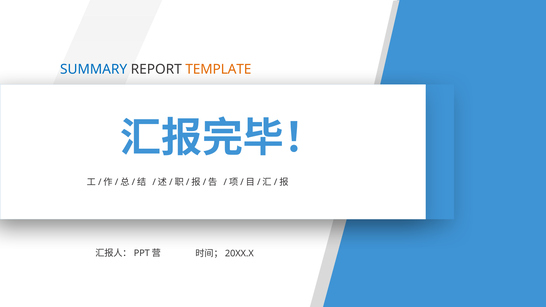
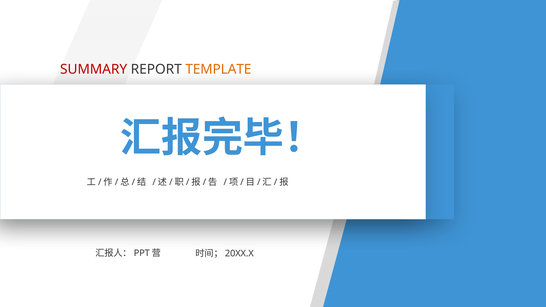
SUMMARY colour: blue -> red (94, 69)
